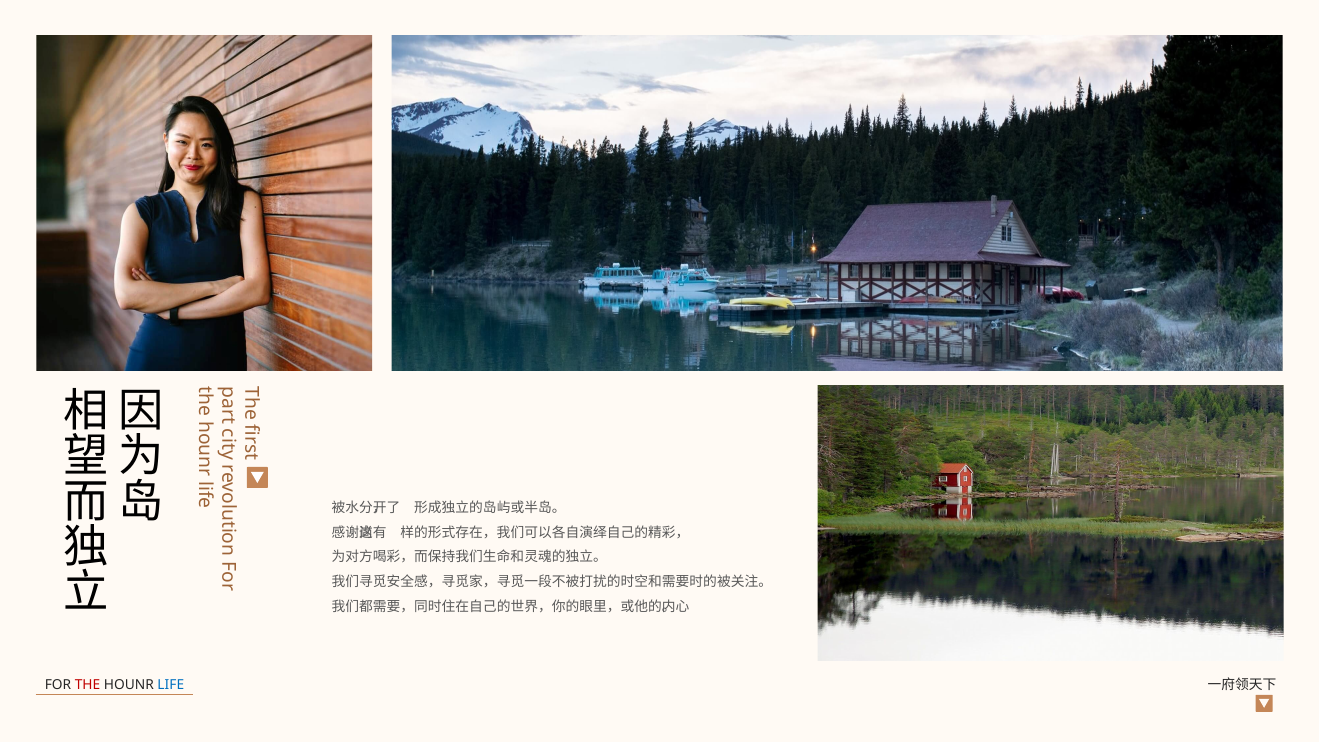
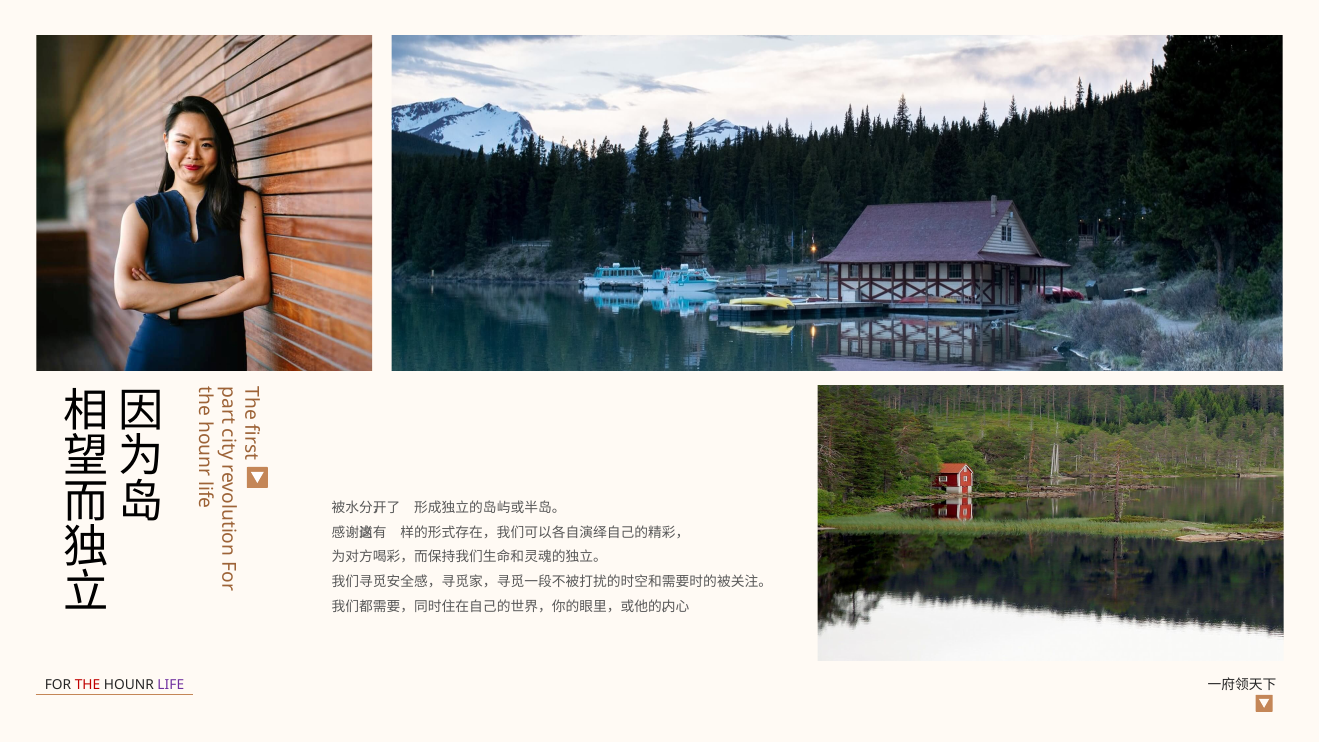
LIFE colour: blue -> purple (171, 685)
